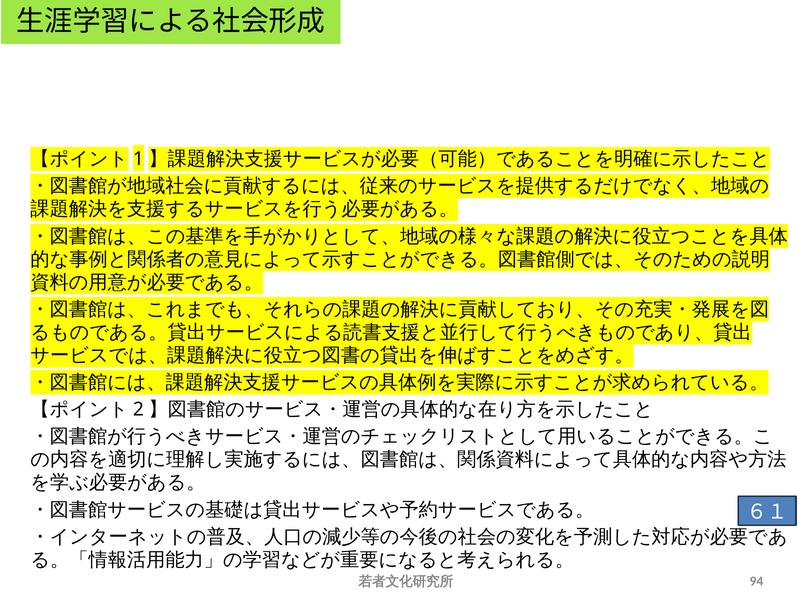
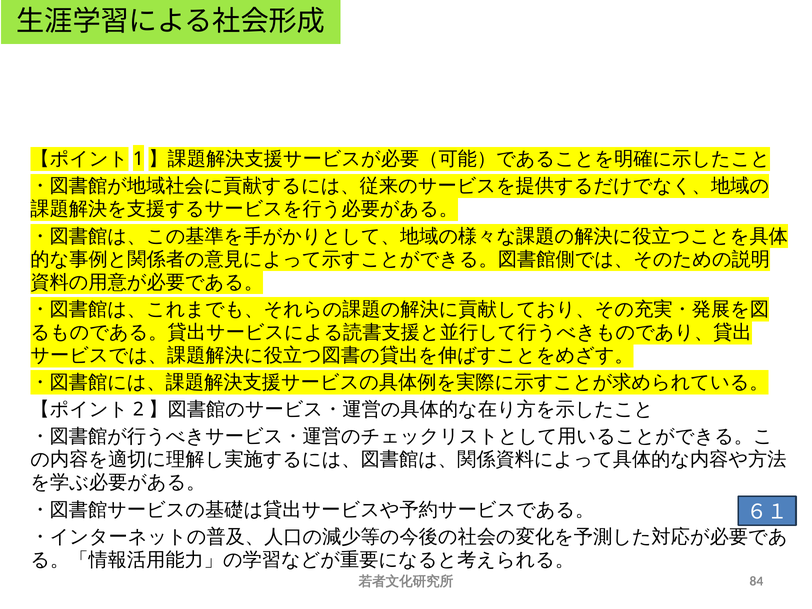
94: 94 -> 84 (756, 581)
